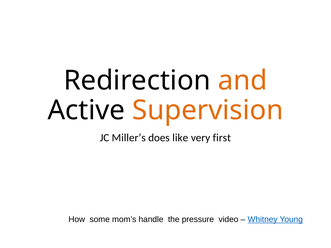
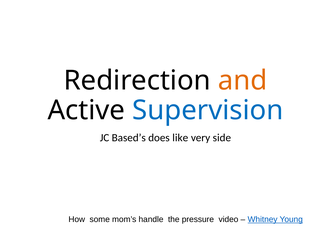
Supervision colour: orange -> blue (208, 110)
Miller’s: Miller’s -> Based’s (129, 138)
first: first -> side (222, 138)
